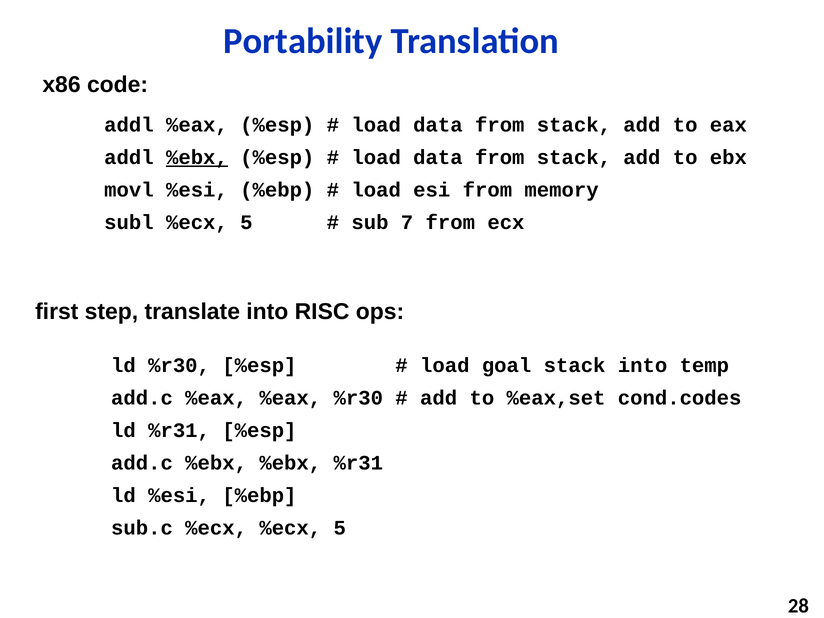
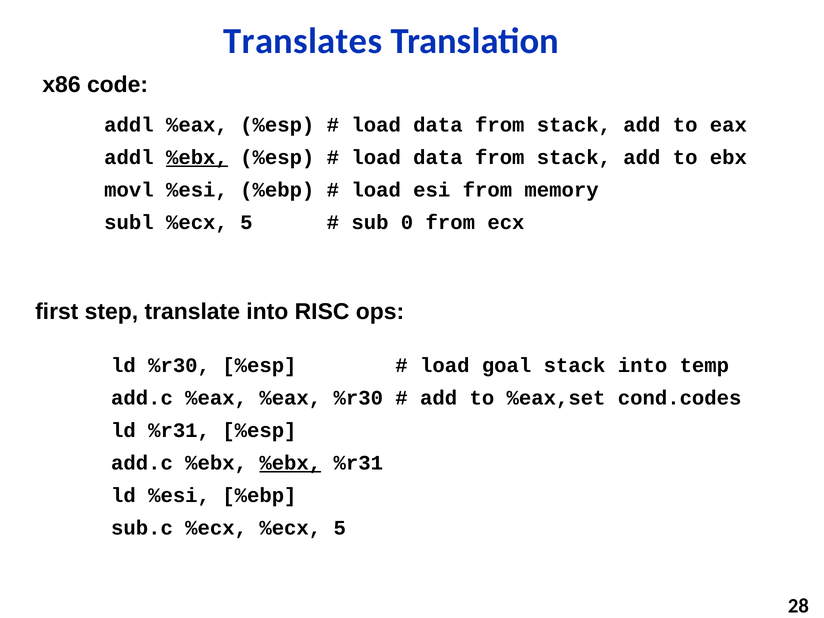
Portability: Portability -> Translates (303, 41)
7: 7 -> 0 (407, 223)
%ebx underline: none -> present (290, 463)
